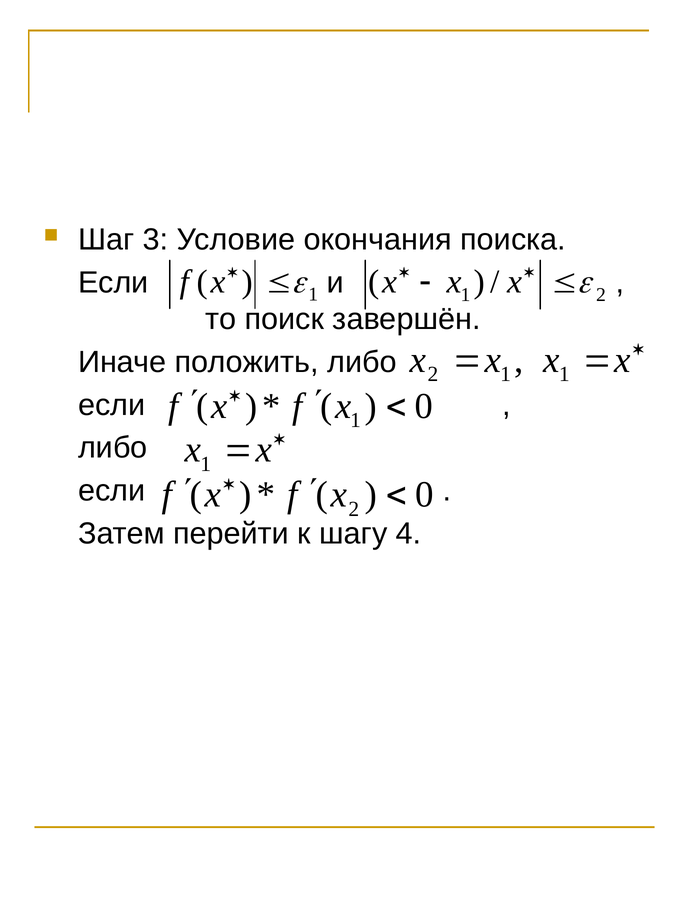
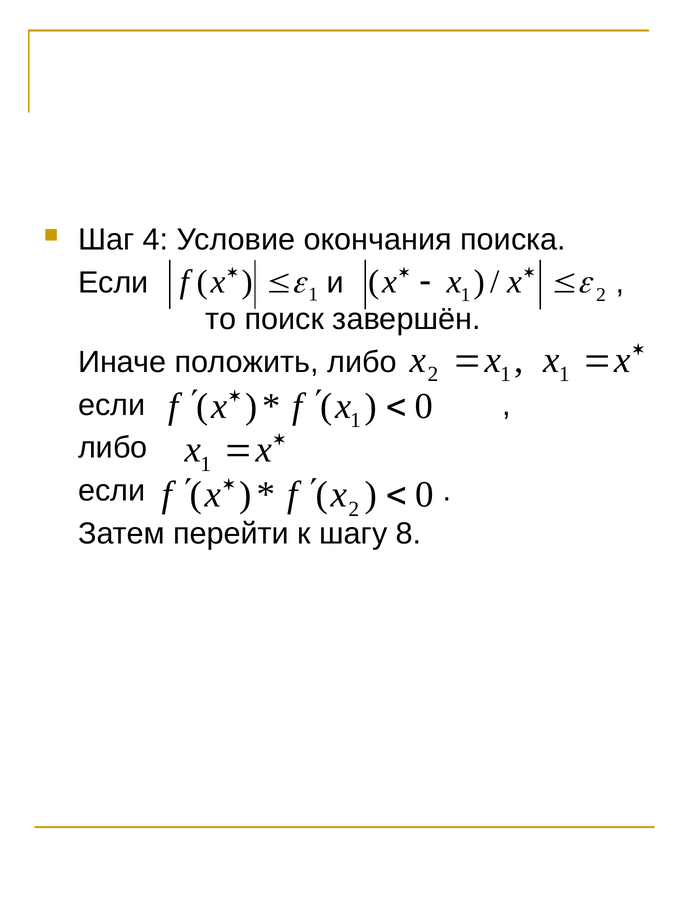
3: 3 -> 4 (156, 239)
4: 4 -> 8 (409, 533)
